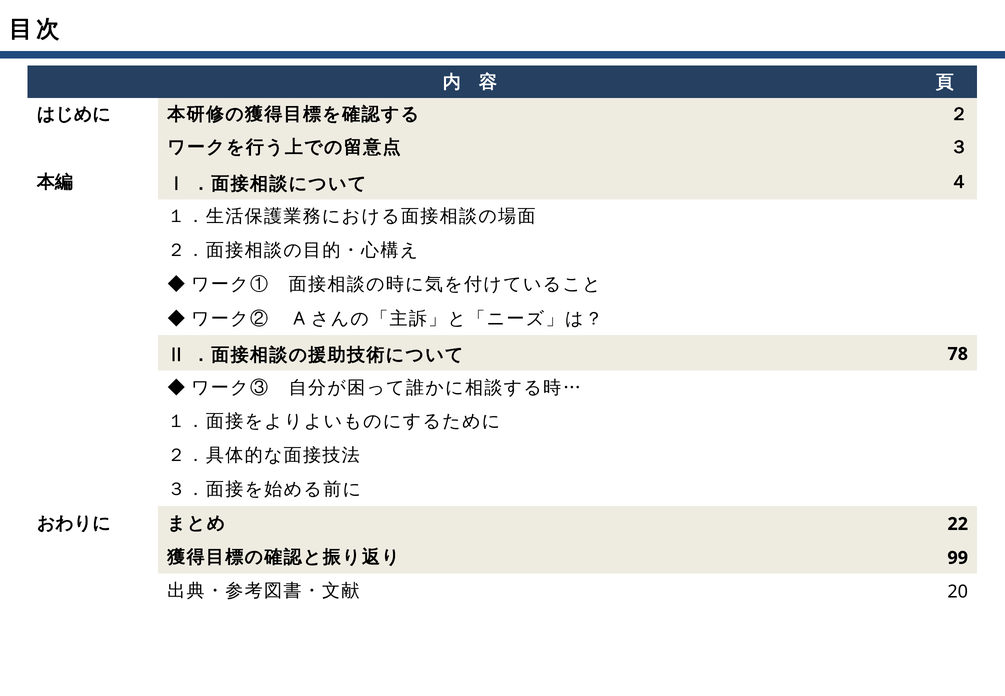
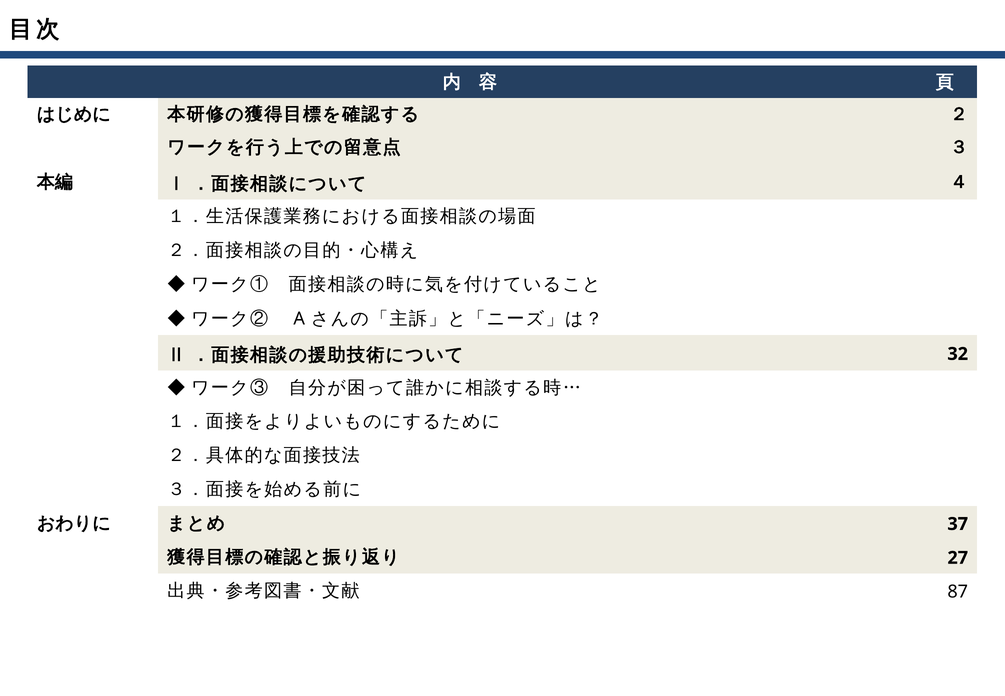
78: 78 -> 32 (958, 354)
22: 22 -> 37 (958, 524)
99: 99 -> 27 (958, 558)
20: 20 -> 87 (958, 591)
